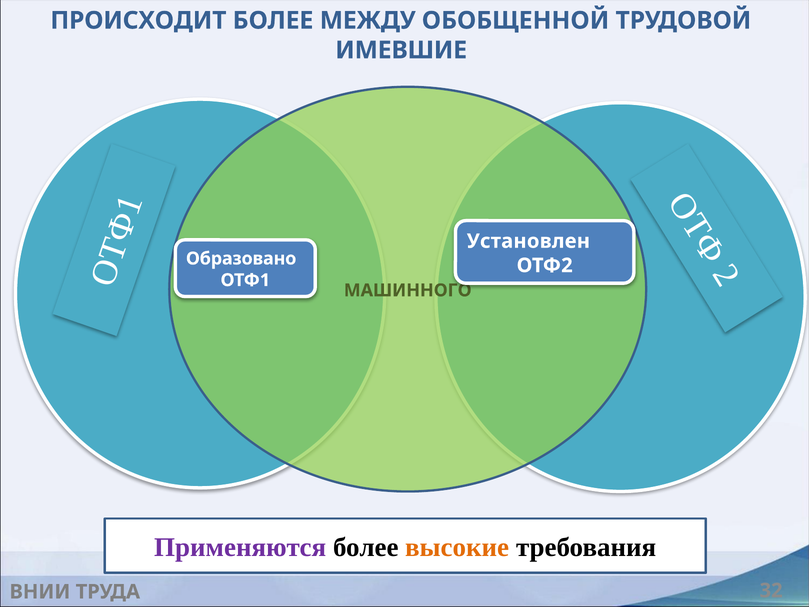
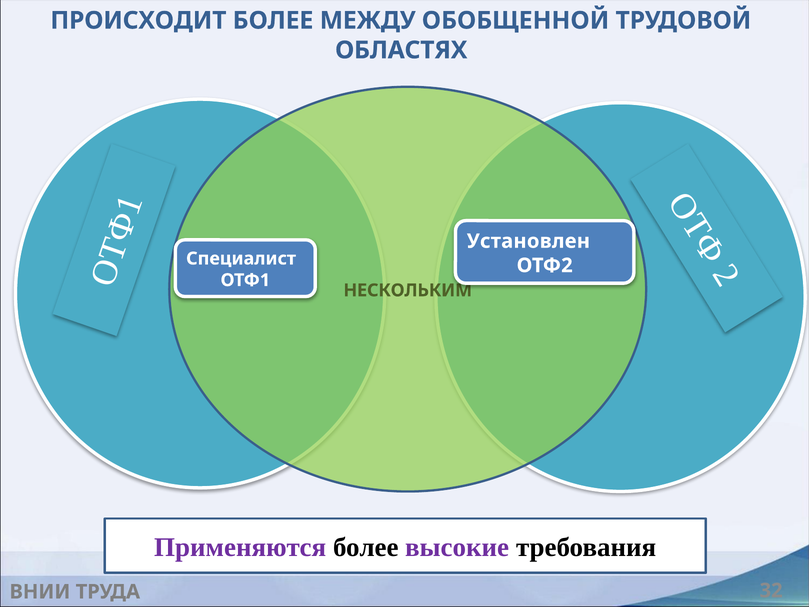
ИМЕВШИЕ: ИМЕВШИЕ -> ОБЛАСТЯХ (401, 50)
Образовано: Образовано -> Специалист (241, 258)
МАШИННОГО: МАШИННОГО -> НЕСКОЛЬКИМ (408, 290)
высокие colour: orange -> purple (457, 547)
